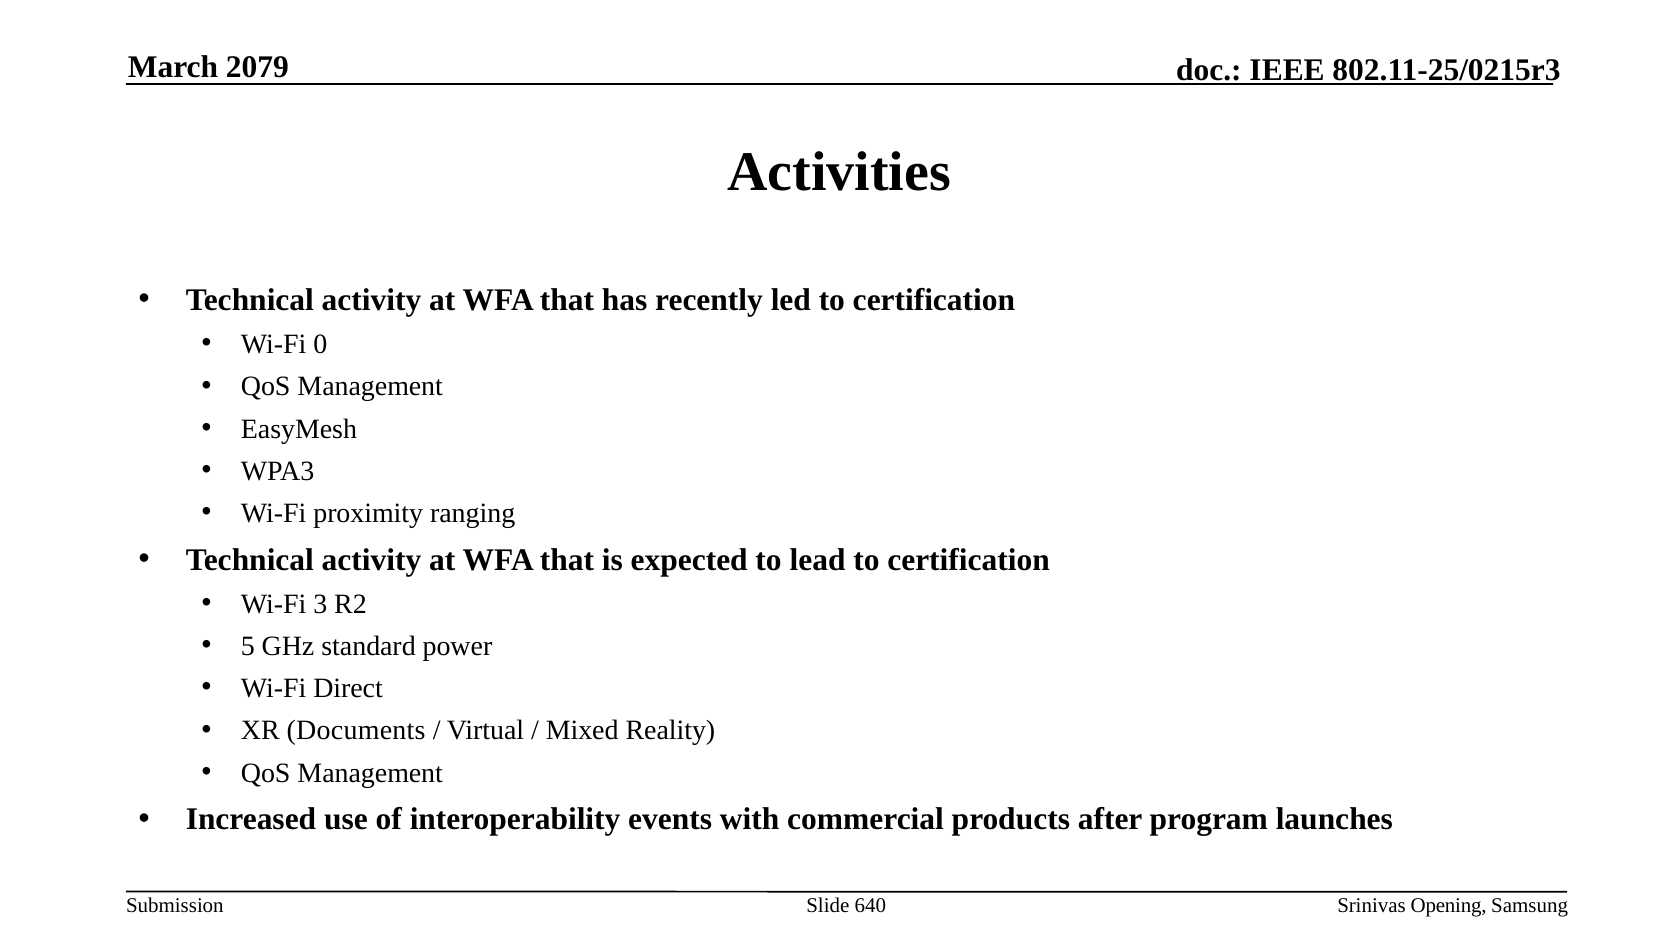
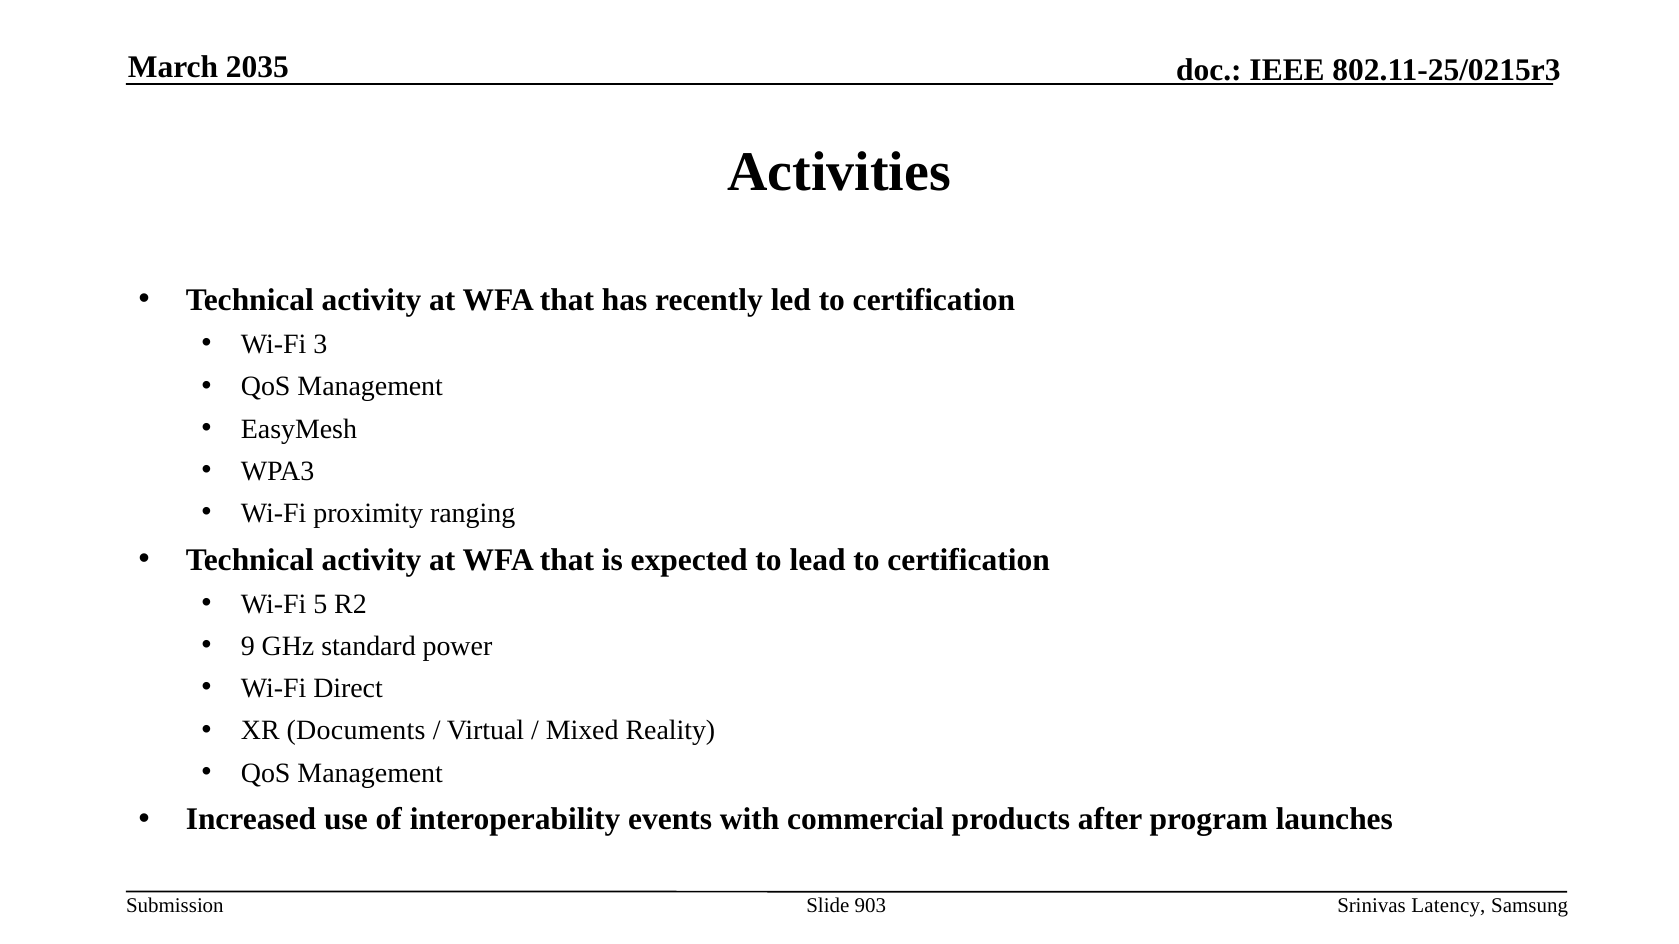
2079: 2079 -> 2035 (257, 67)
0: 0 -> 3 (320, 344)
3: 3 -> 5 (320, 604)
5: 5 -> 9 (248, 646)
640: 640 -> 903 (870, 906)
Opening: Opening -> Latency (1448, 906)
